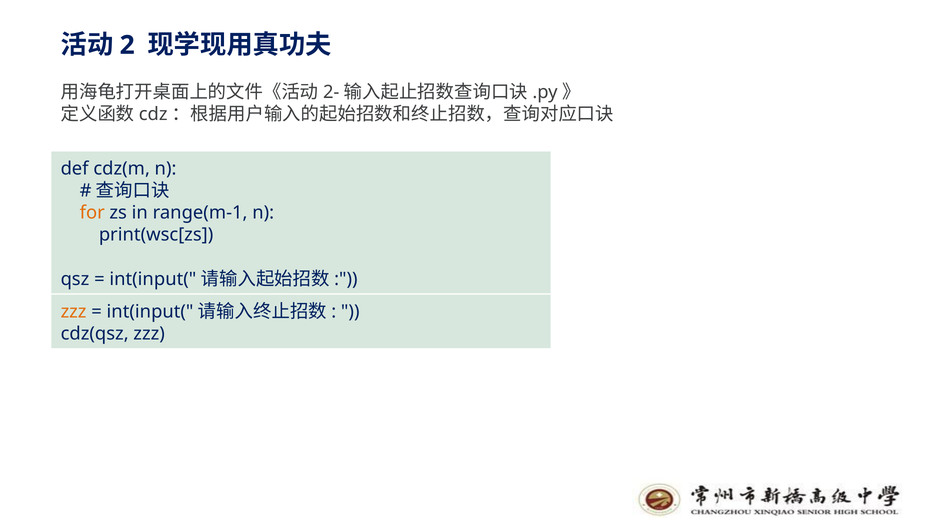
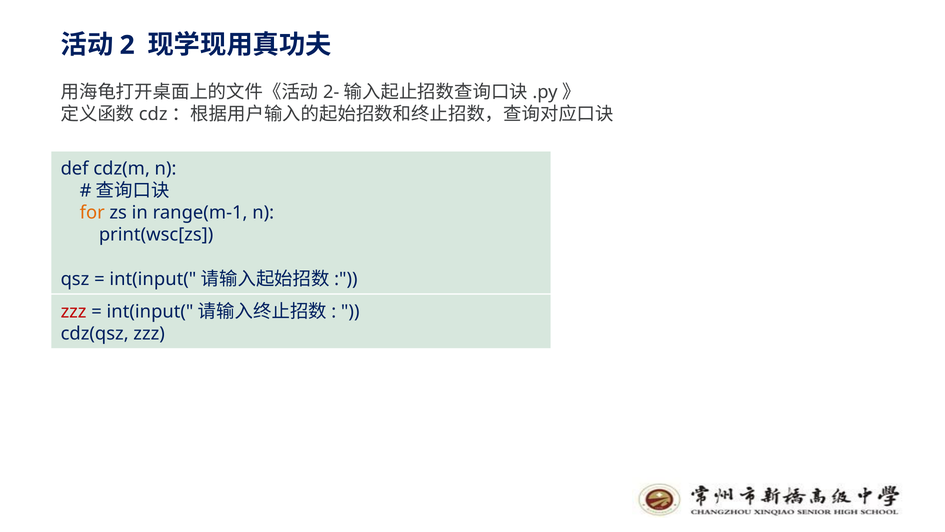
zzz colour: orange -> red (74, 311)
